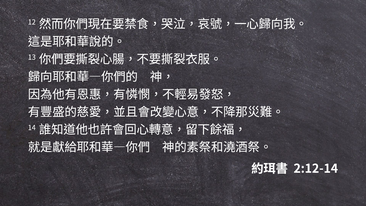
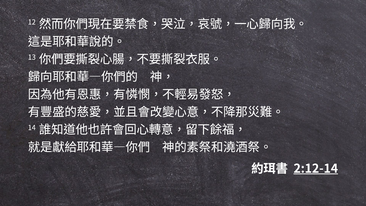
2:12-14 underline: none -> present (316, 169)
